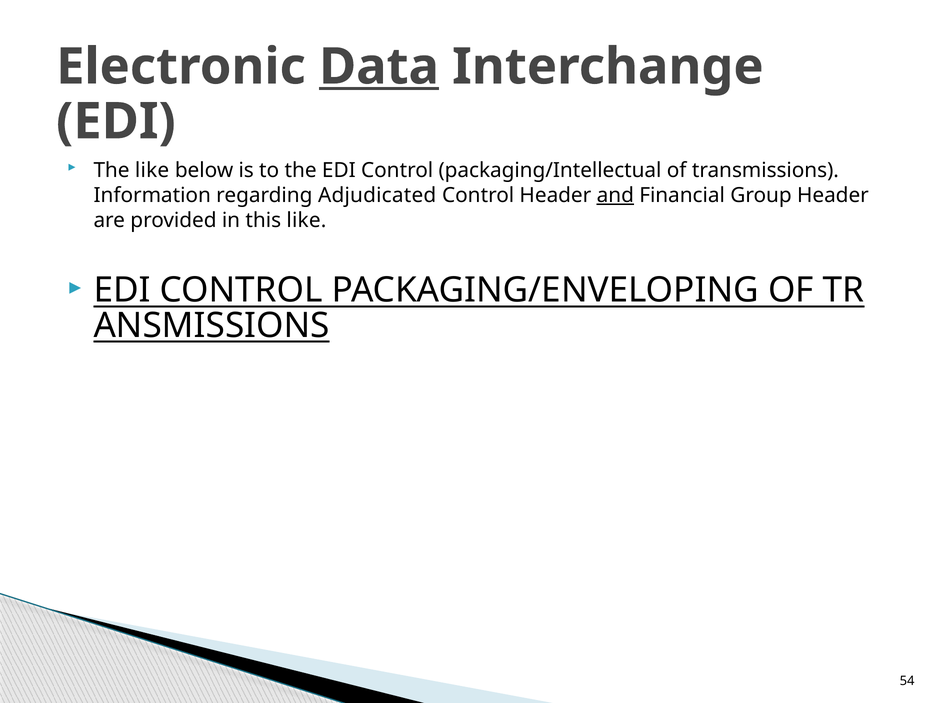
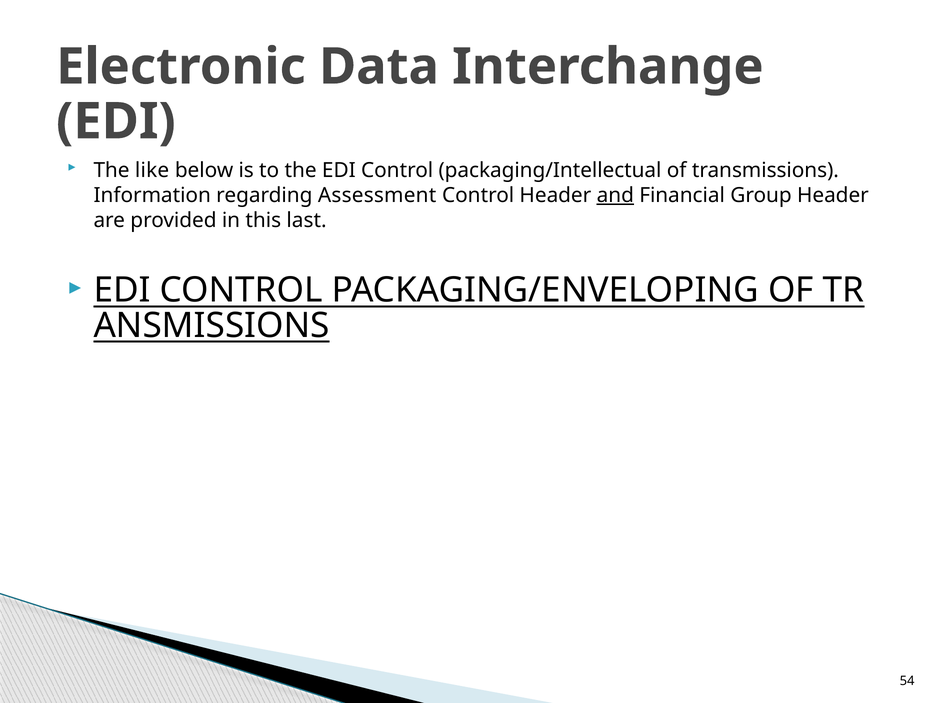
Data underline: present -> none (379, 67)
Adjudicated: Adjudicated -> Assessment (377, 195)
this like: like -> last (307, 220)
